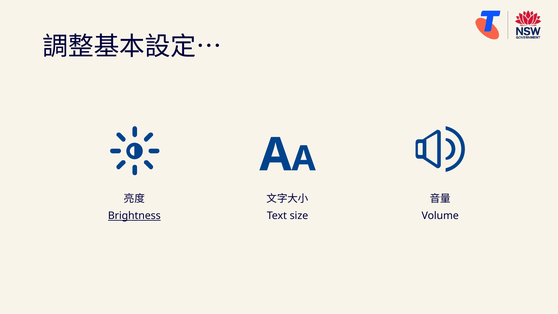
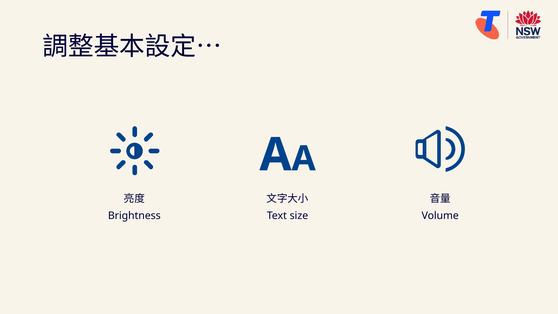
Brightness underline: present -> none (134, 216)
